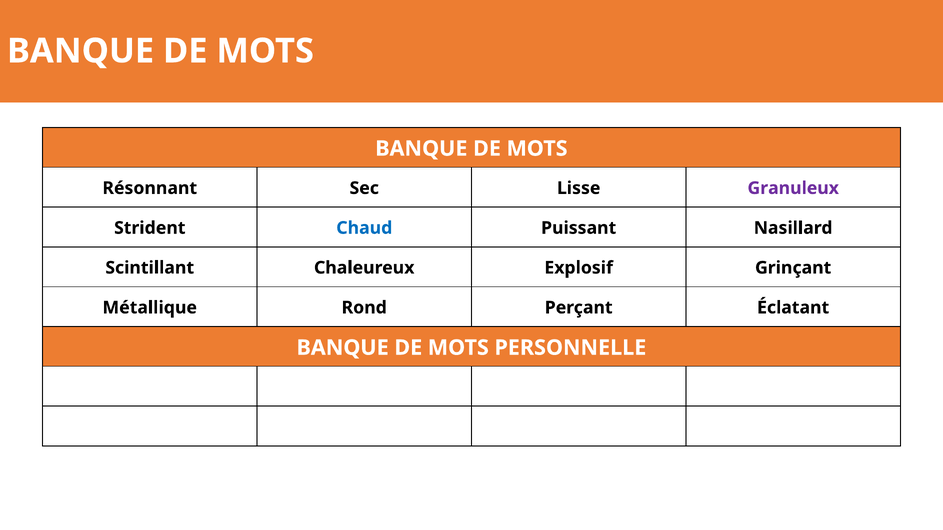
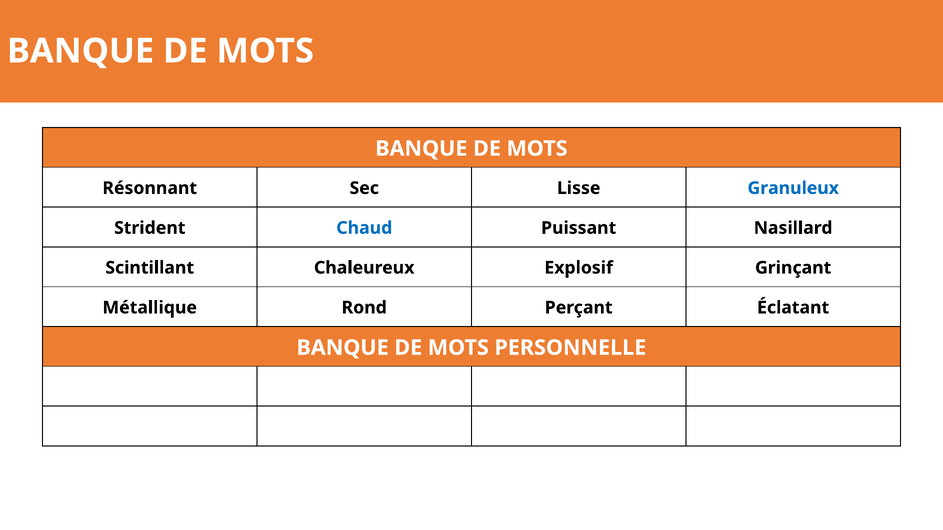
Granuleux colour: purple -> blue (793, 188)
